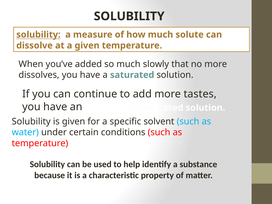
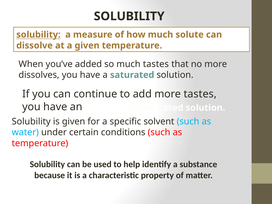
much slowly: slowly -> tastes (156, 64)
